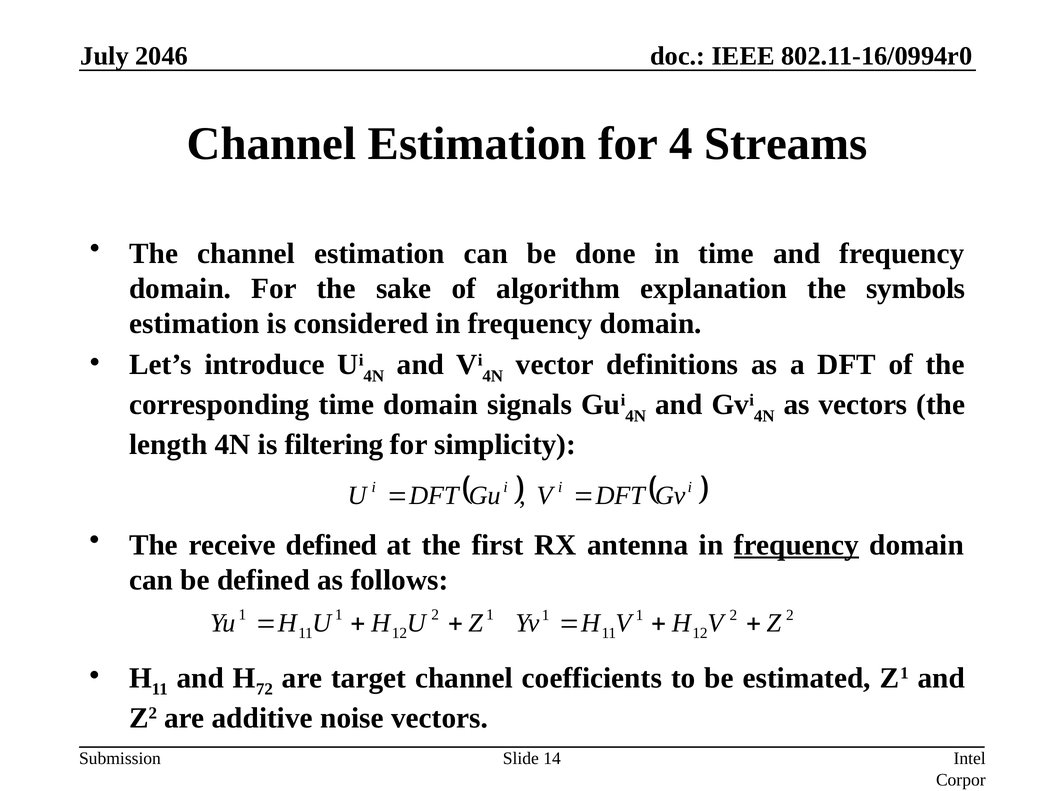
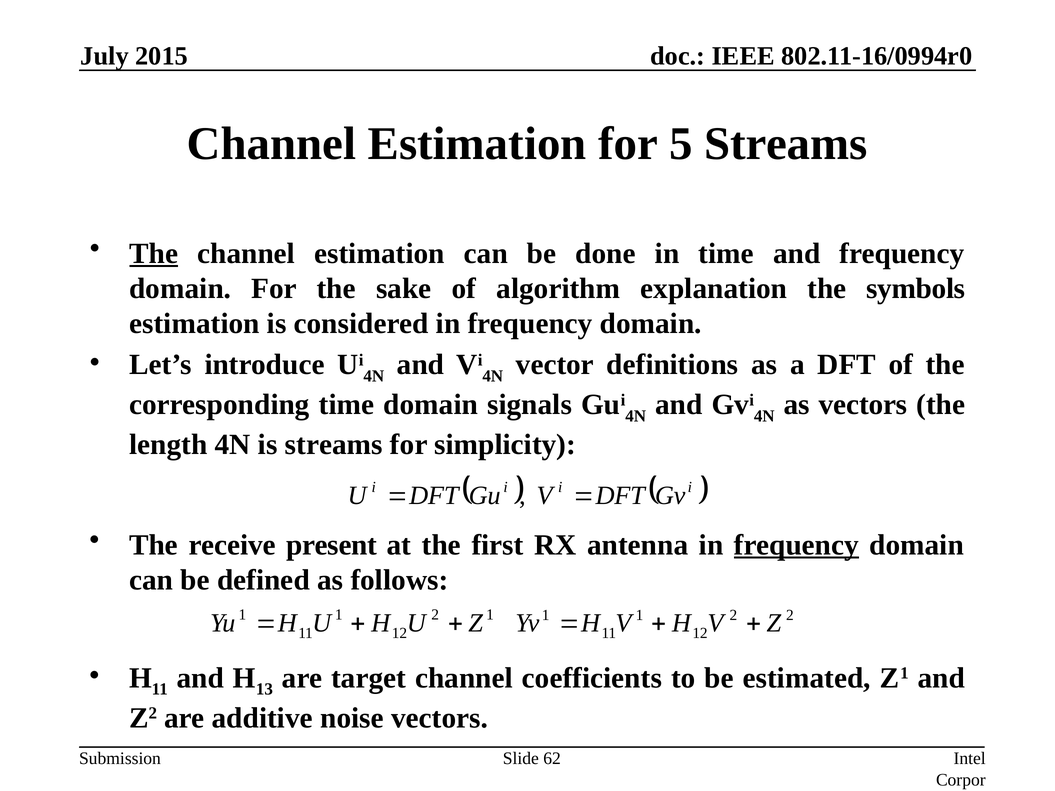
2046: 2046 -> 2015 (162, 56)
4: 4 -> 5 (681, 144)
The underline: none -> present (154, 254)
is filtering: filtering -> streams (334, 445)
receive defined: defined -> present (332, 545)
72: 72 -> 13 (264, 690)
14: 14 -> 62 (552, 759)
